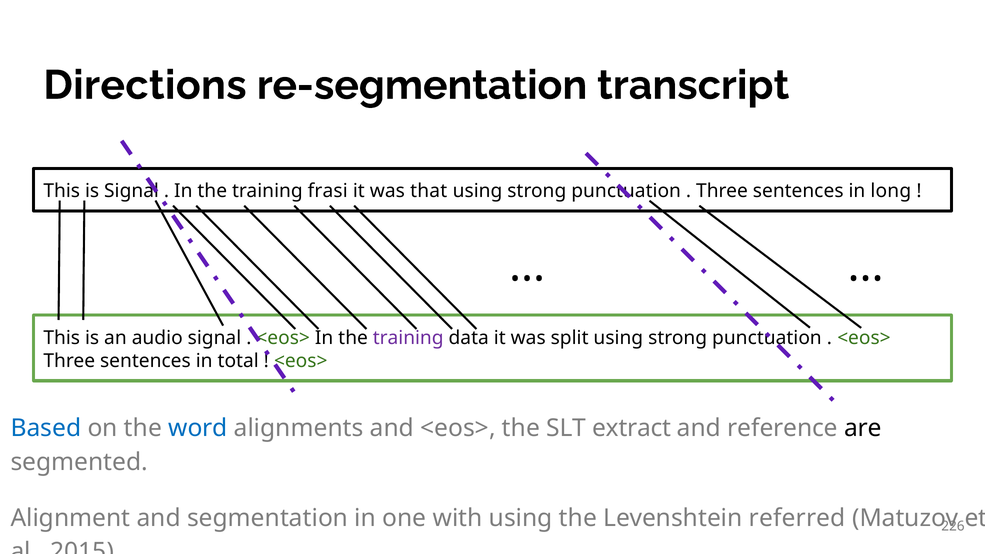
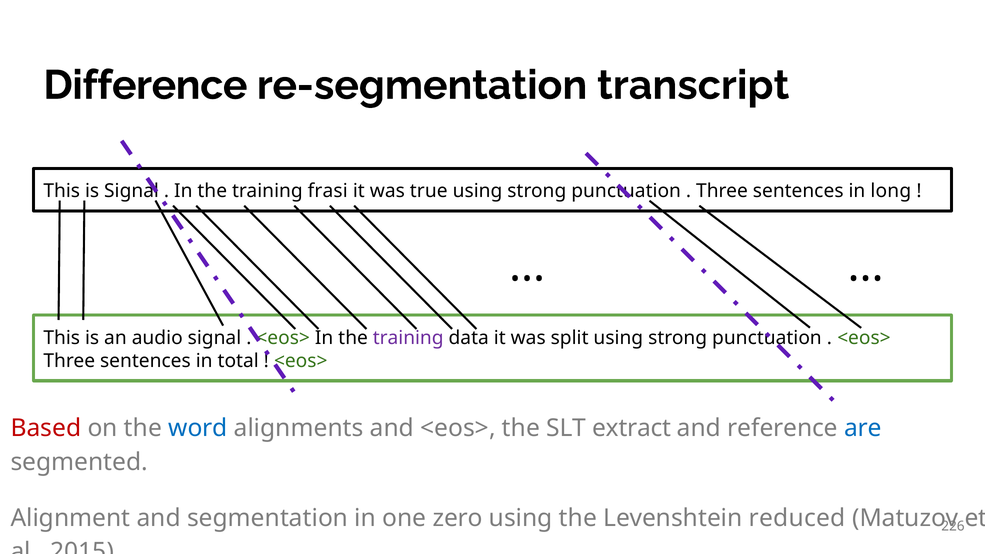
Directions: Directions -> Difference (145, 85)
that: that -> true (429, 191)
Based colour: blue -> red (46, 428)
are colour: black -> blue (863, 428)
with: with -> zero (458, 518)
referred: referred -> reduced (797, 518)
